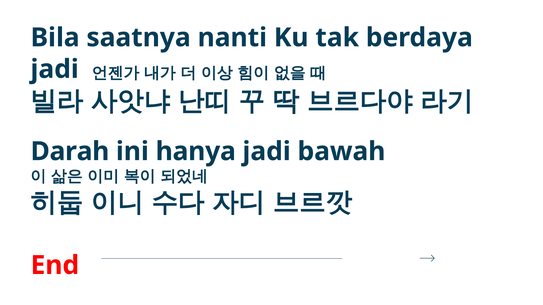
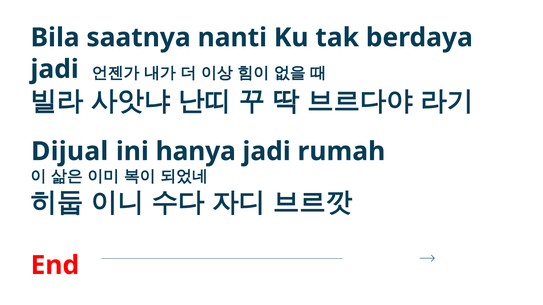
Darah: Darah -> Dijual (70, 152)
bawah: bawah -> rumah (341, 152)
